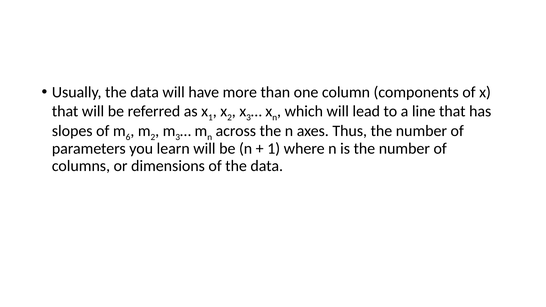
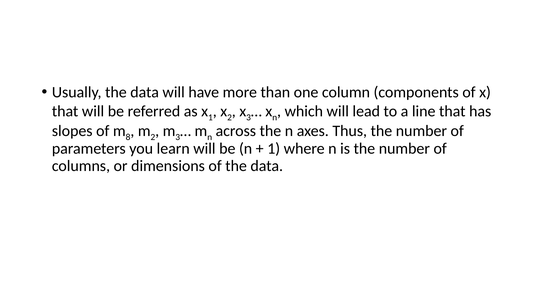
6: 6 -> 8 (128, 137)
